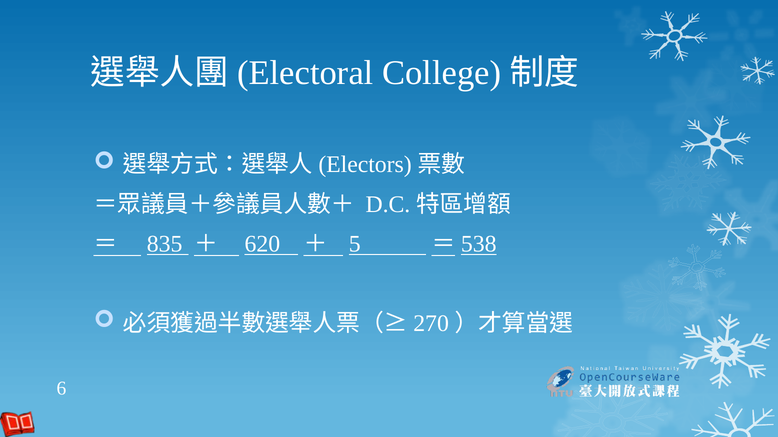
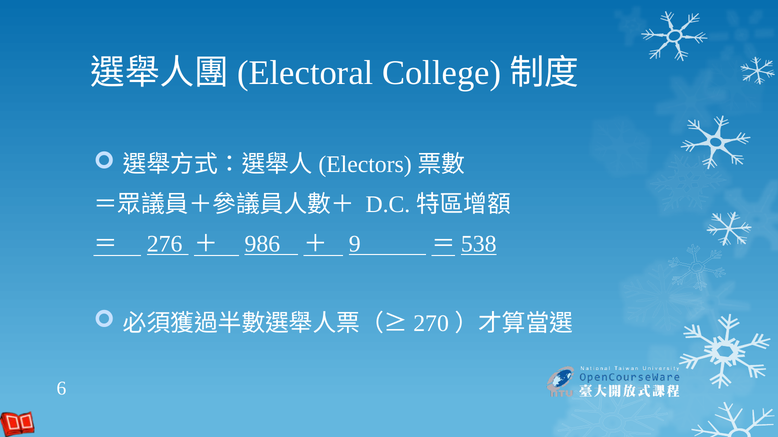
835: 835 -> 276 (165, 244)
620: 620 -> 986 (262, 244)
5: 5 -> 9 (355, 244)
